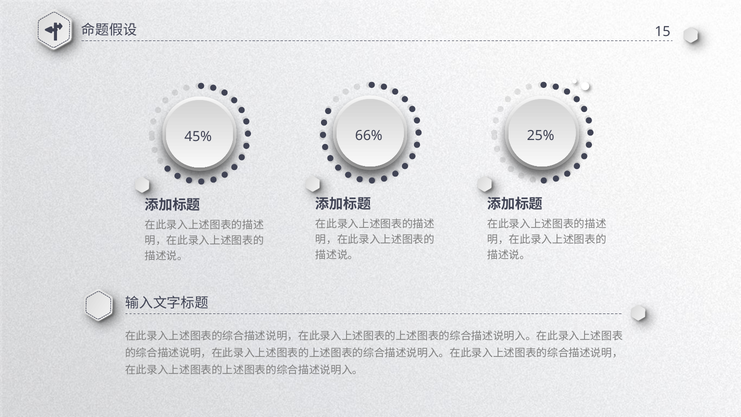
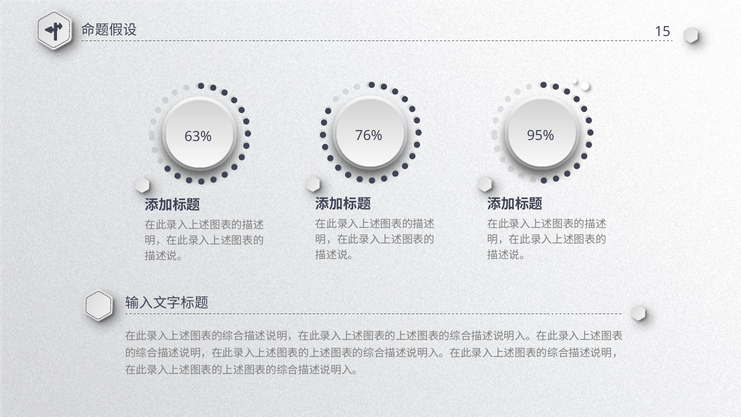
66%: 66% -> 76% (369, 136)
25%: 25% -> 95% (541, 136)
45%: 45% -> 63% (198, 137)
